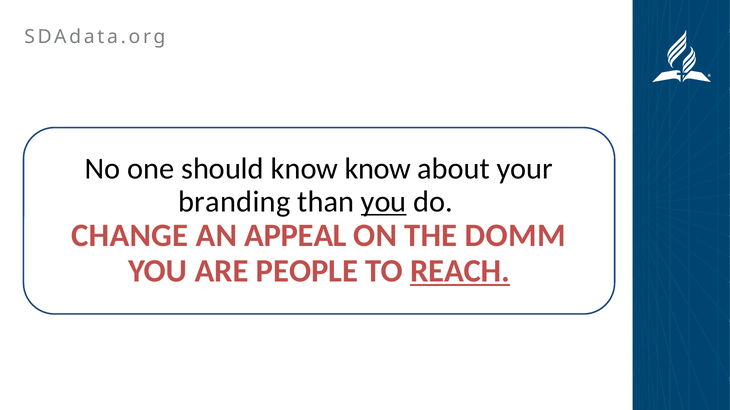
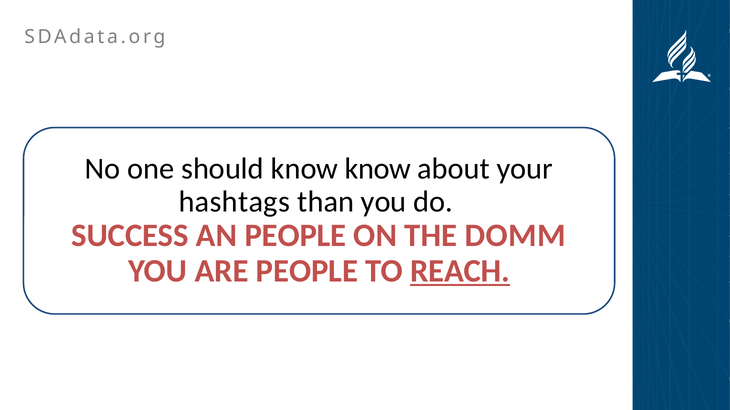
branding: branding -> hashtags (234, 202)
you underline: present -> none (384, 202)
CHANGE: CHANGE -> SUCCESS (130, 236)
AN APPEAL: APPEAL -> PEOPLE (295, 236)
